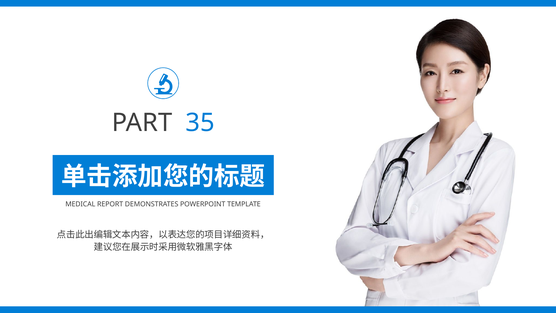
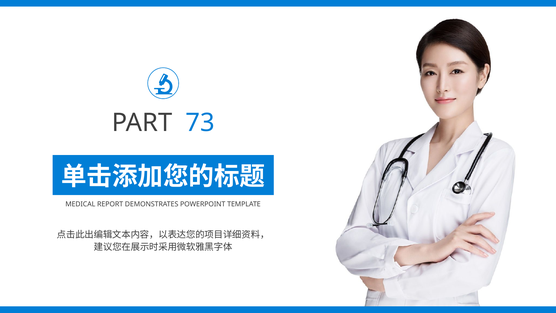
35: 35 -> 73 (200, 123)
